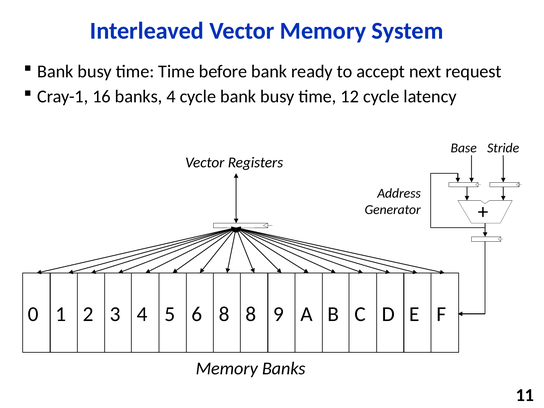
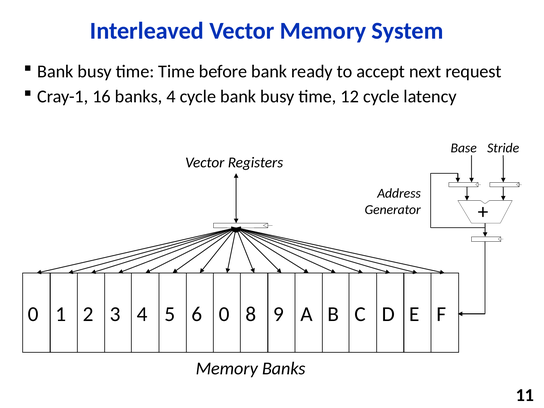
6 8: 8 -> 0 (224, 314)
